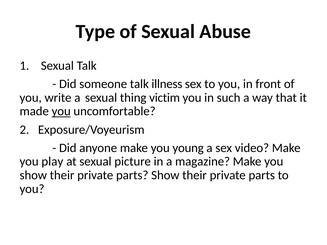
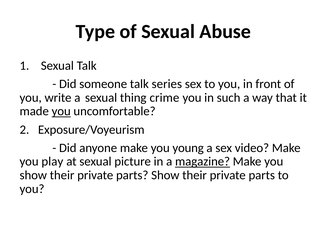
illness: illness -> series (167, 84)
victim: victim -> crime (164, 98)
magazine underline: none -> present (203, 162)
